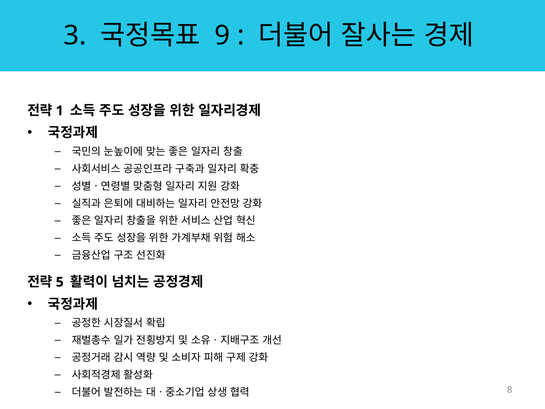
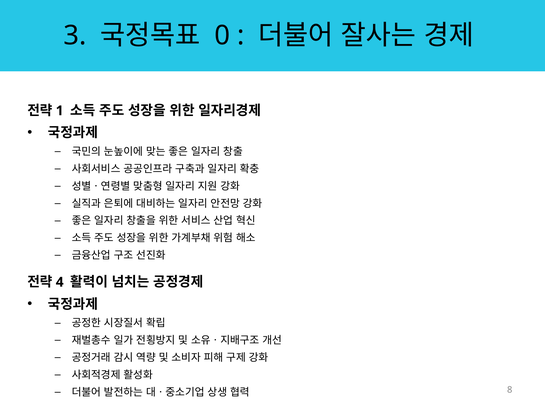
9: 9 -> 0 (222, 35)
5: 5 -> 4 (60, 282)
